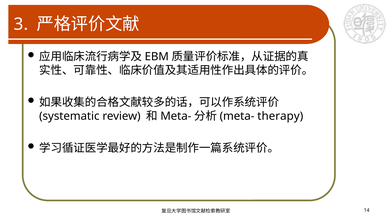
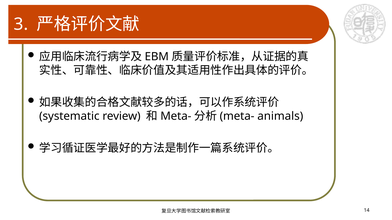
therapy: therapy -> animals (280, 116)
